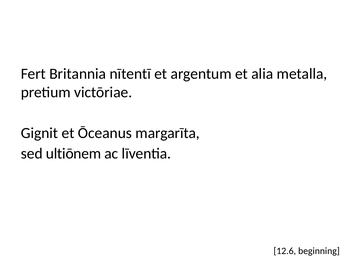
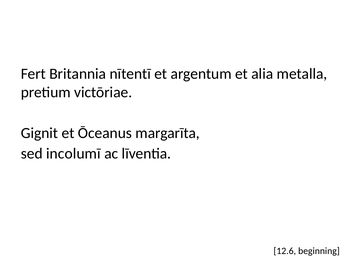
ultiōnem: ultiōnem -> incolumī (73, 154)
